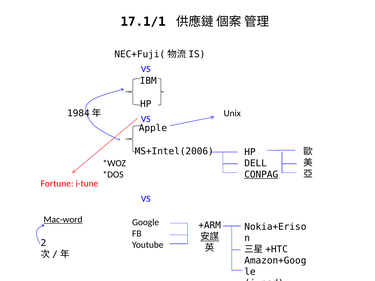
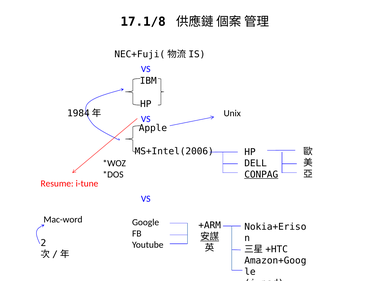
17.1/1: 17.1/1 -> 17.1/8 (143, 22)
Fortune: Fortune -> Resume (57, 184)
Mac-word underline: present -> none (63, 220)
